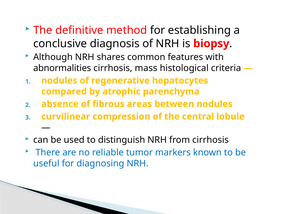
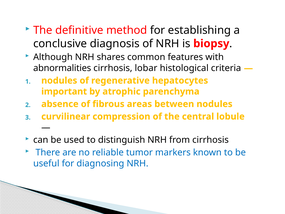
mass: mass -> lobar (146, 68)
compared: compared -> important (64, 91)
